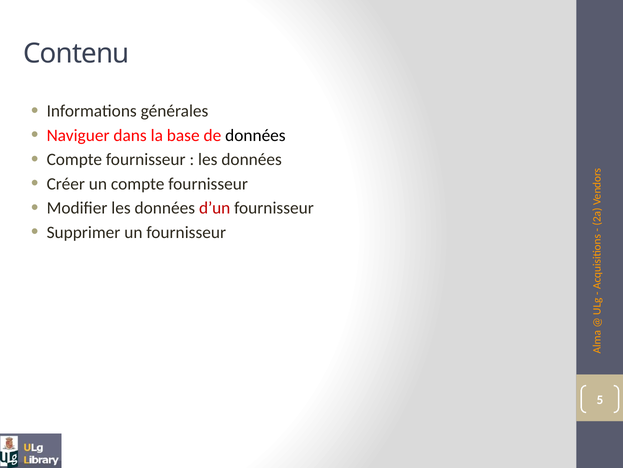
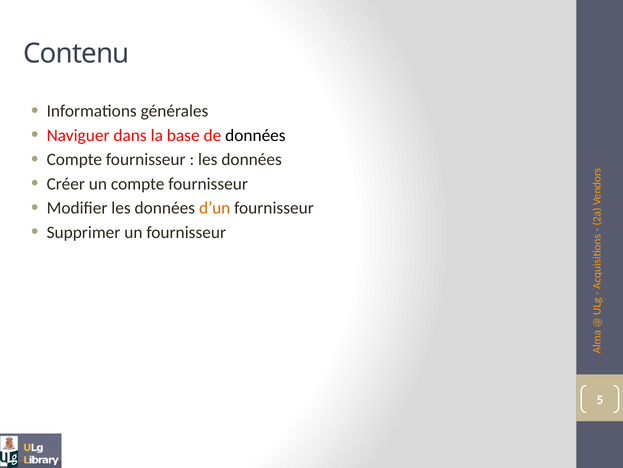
d’un colour: red -> orange (215, 208)
